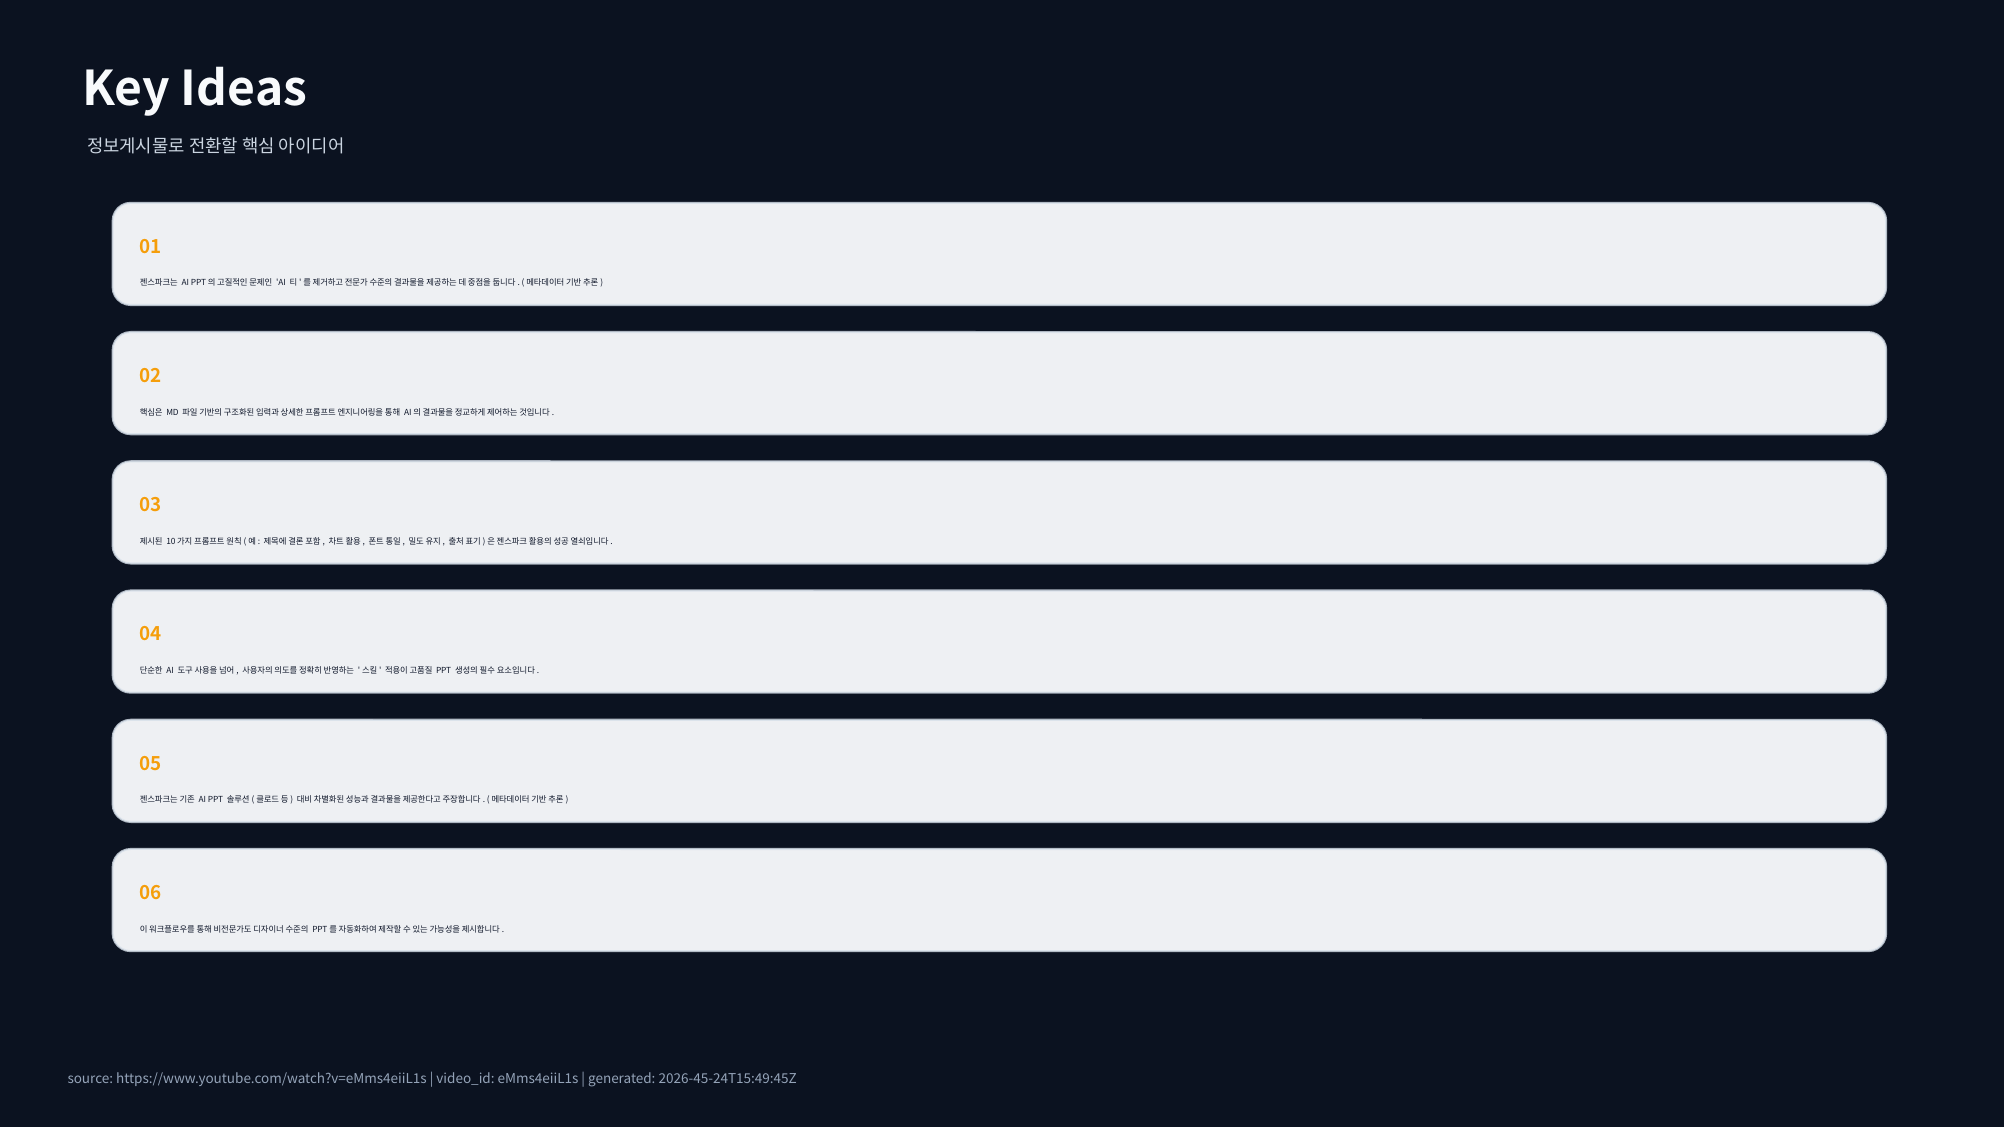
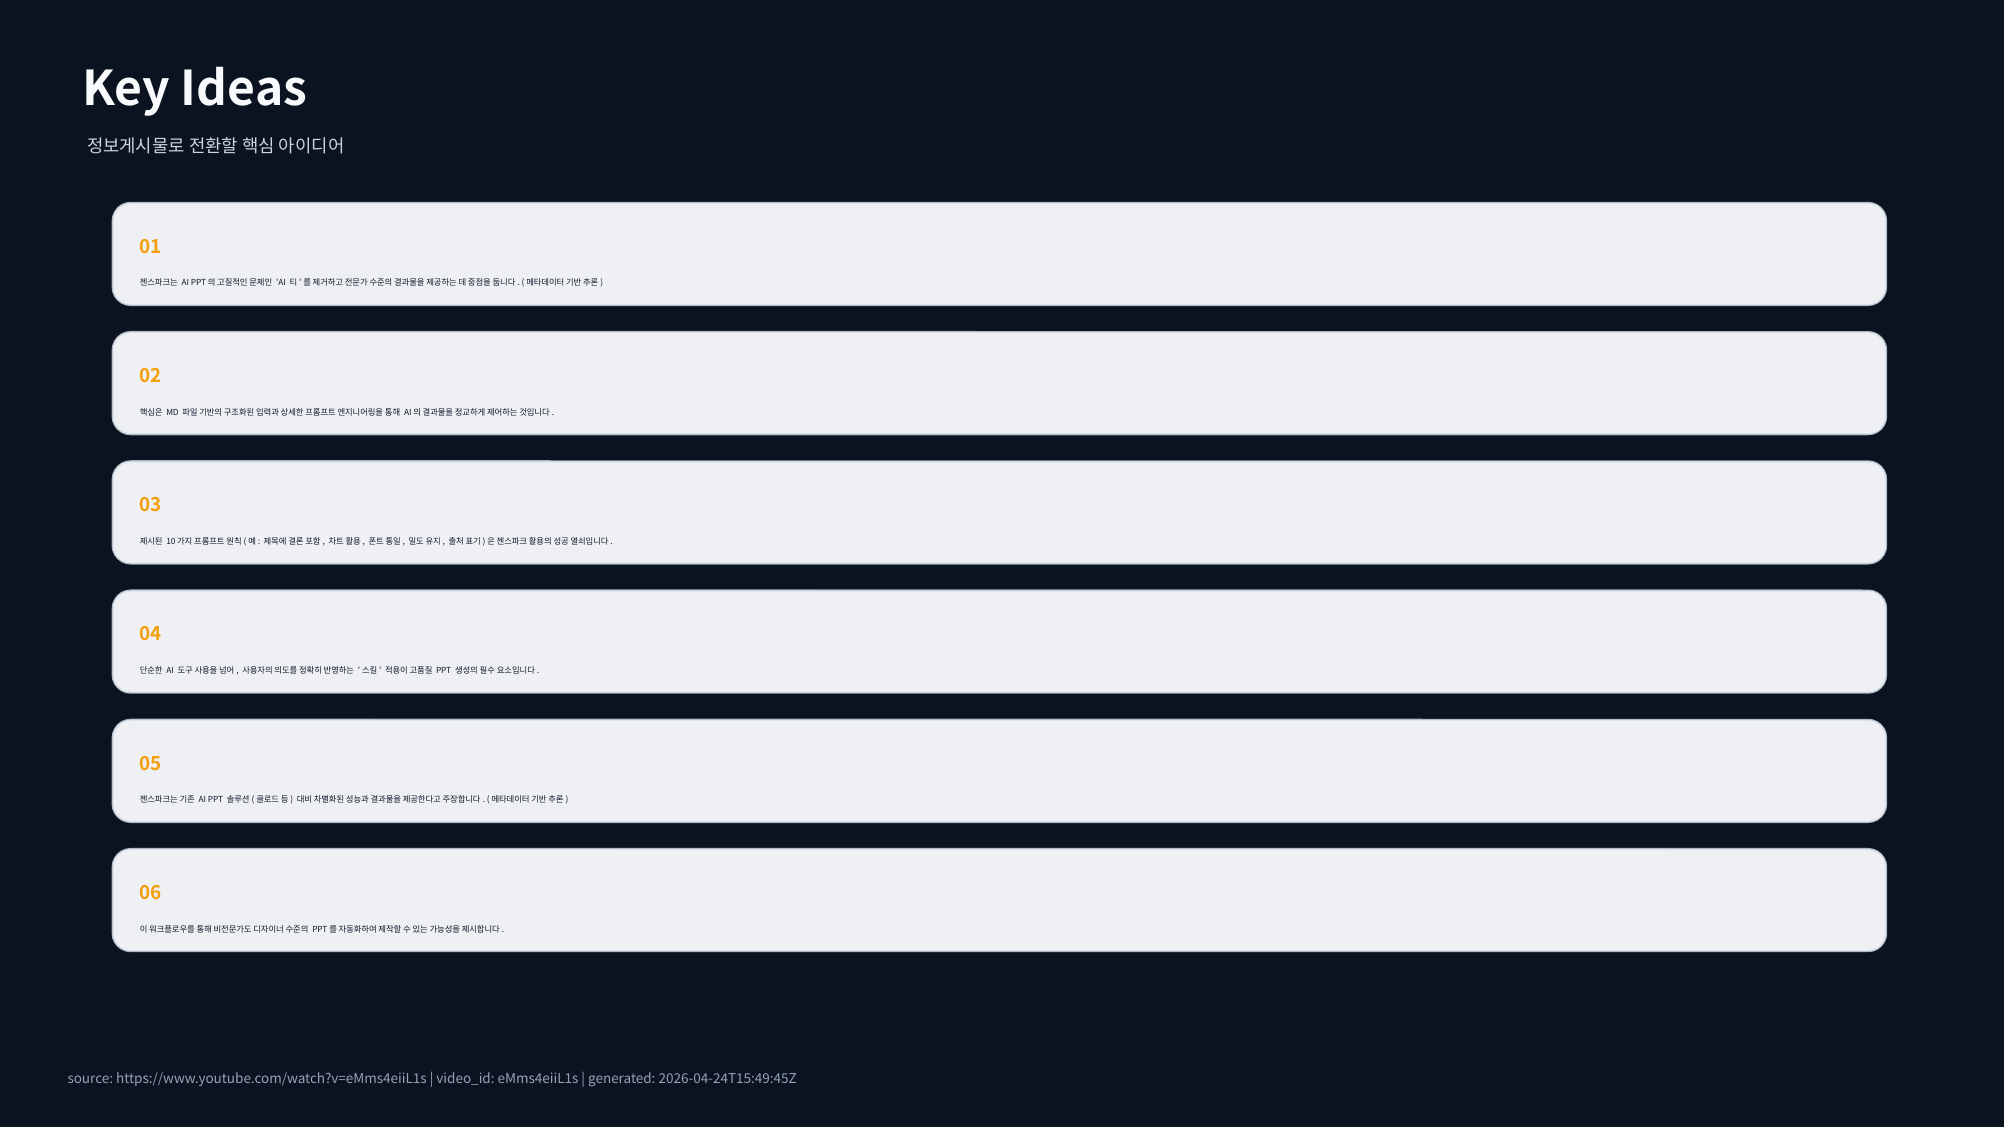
2026-45-24T15:49:45Z: 2026-45-24T15:49:45Z -> 2026-04-24T15:49:45Z (728, 1079)
